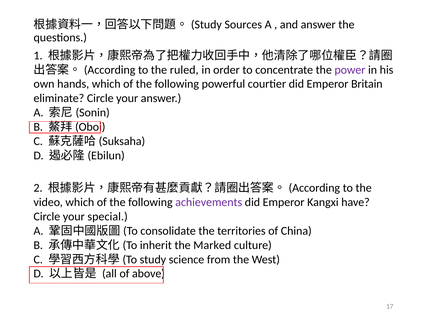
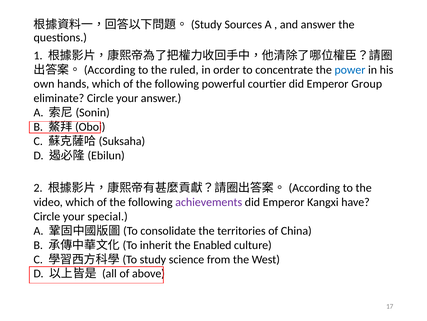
power colour: purple -> blue (350, 70)
Britain: Britain -> Group (367, 84)
Marked: Marked -> Enabled (212, 245)
